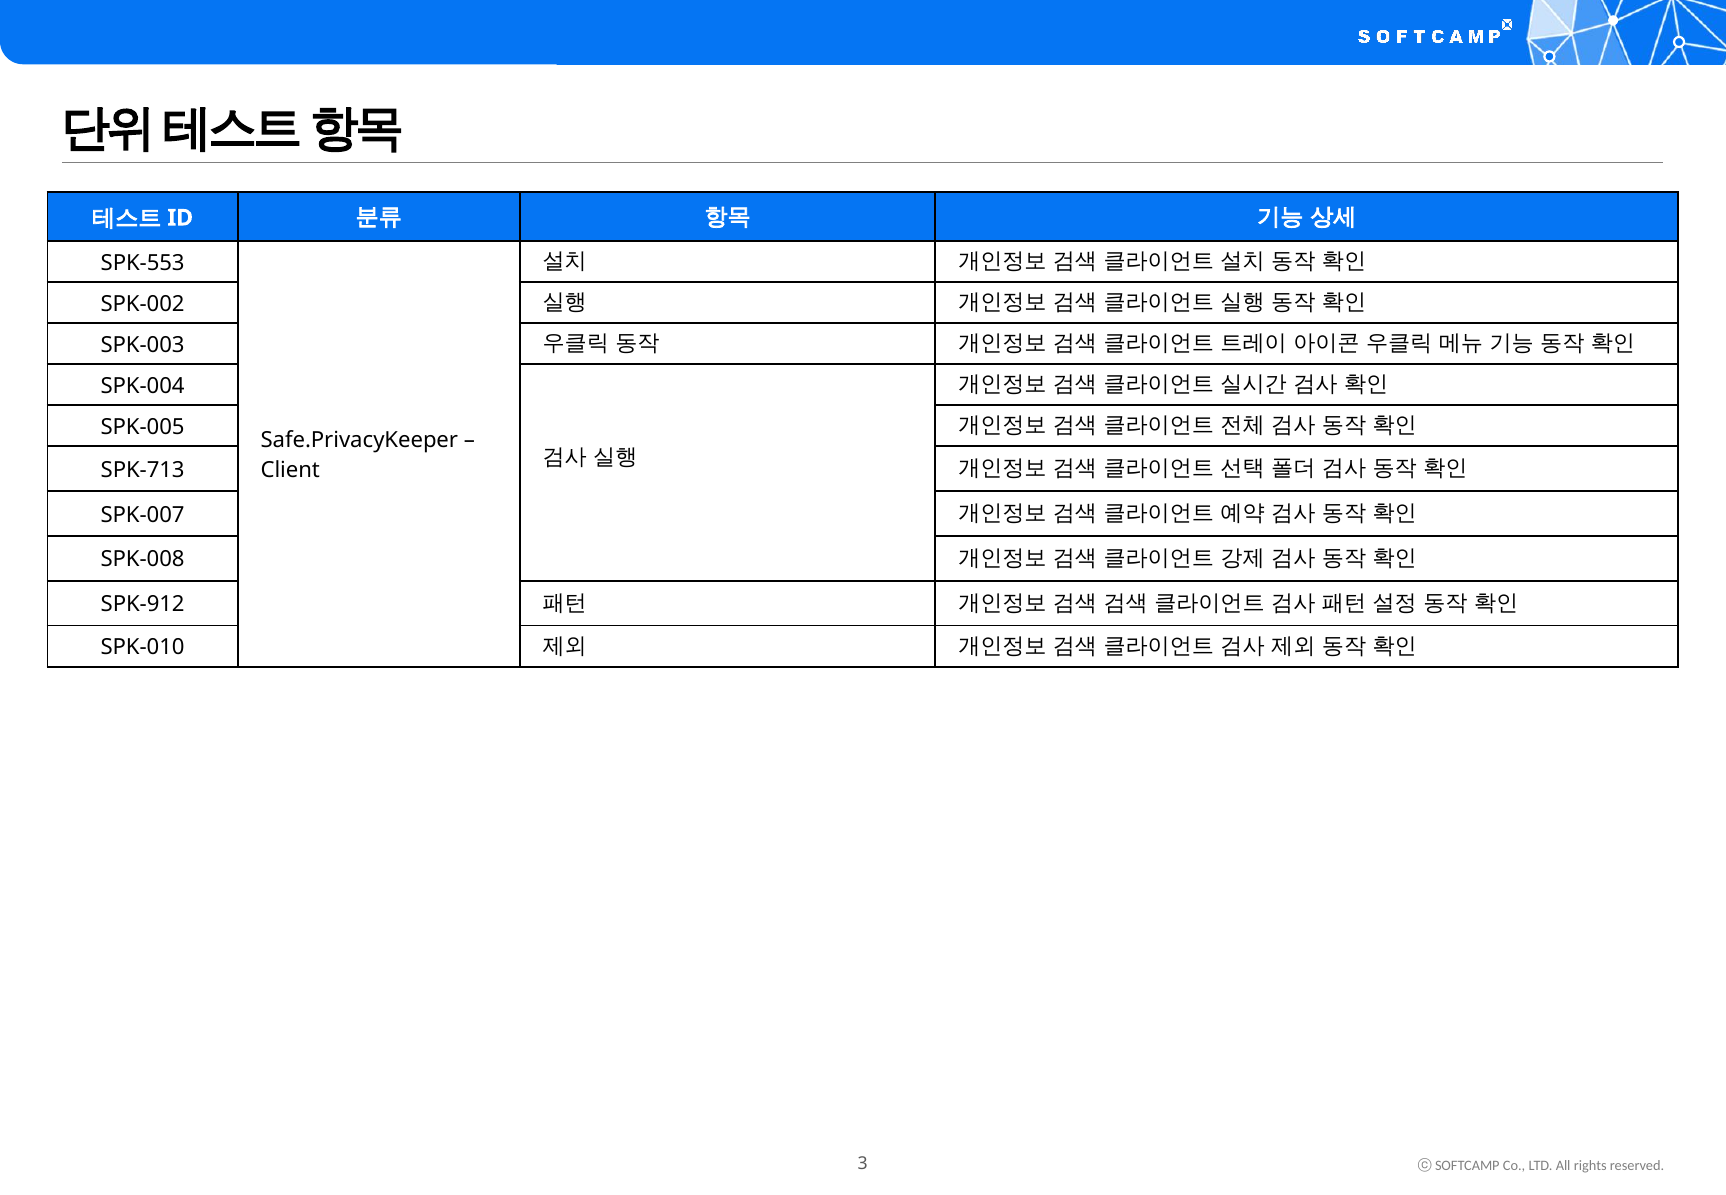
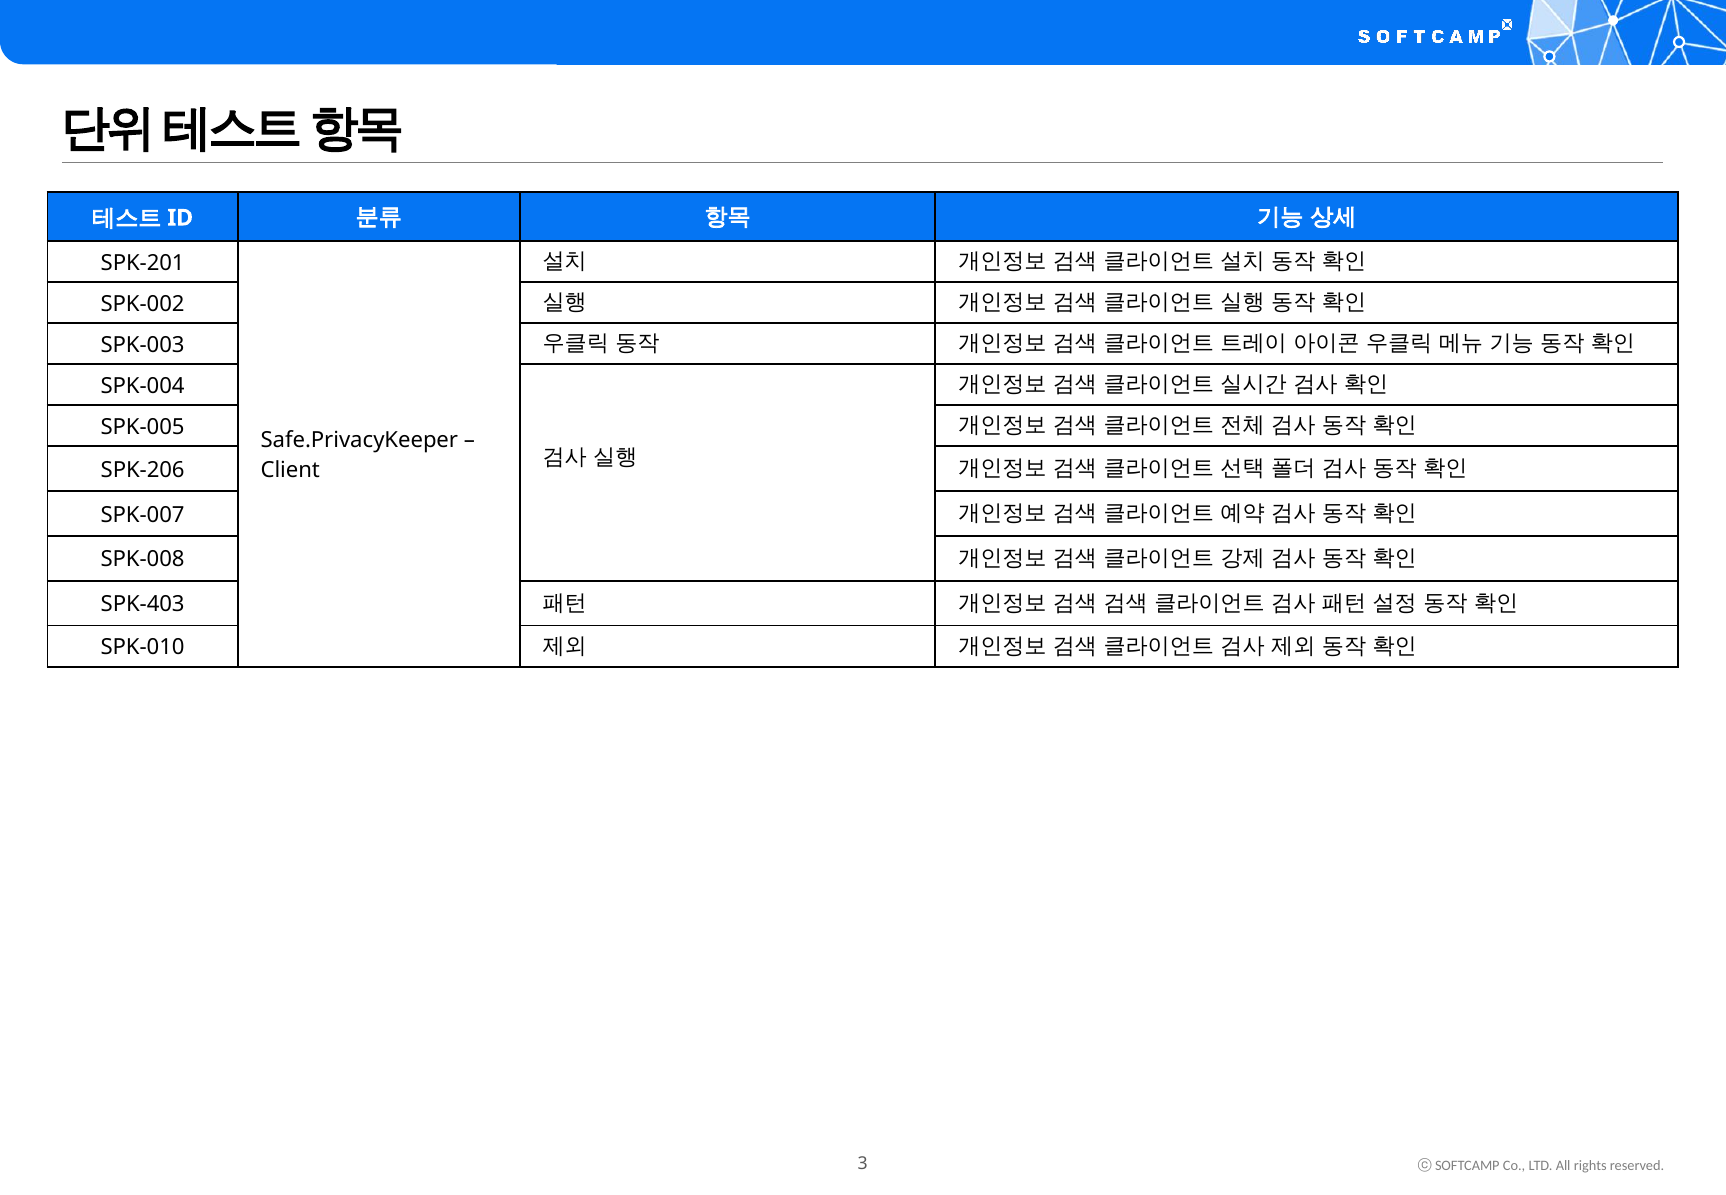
SPK-553: SPK-553 -> SPK-201 (143, 263)
SPK-713: SPK-713 -> SPK-206 (143, 470)
SPK-912: SPK-912 -> SPK-403 (143, 604)
